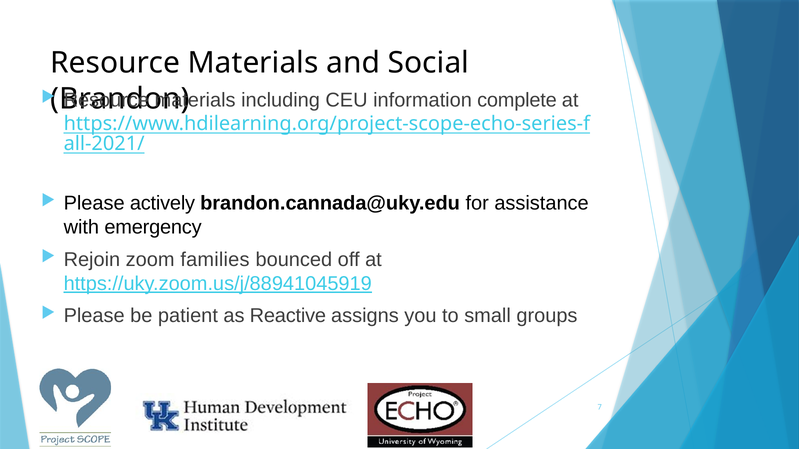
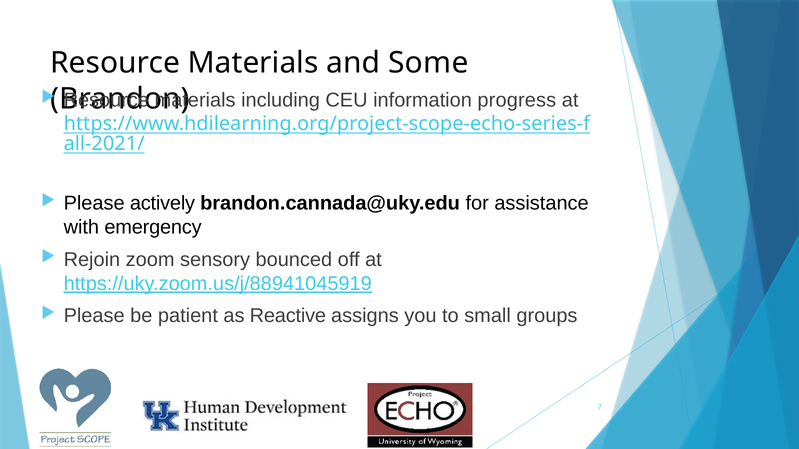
Social: Social -> Some (428, 63)
complete: complete -> progress (517, 100)
families: families -> sensory (215, 260)
